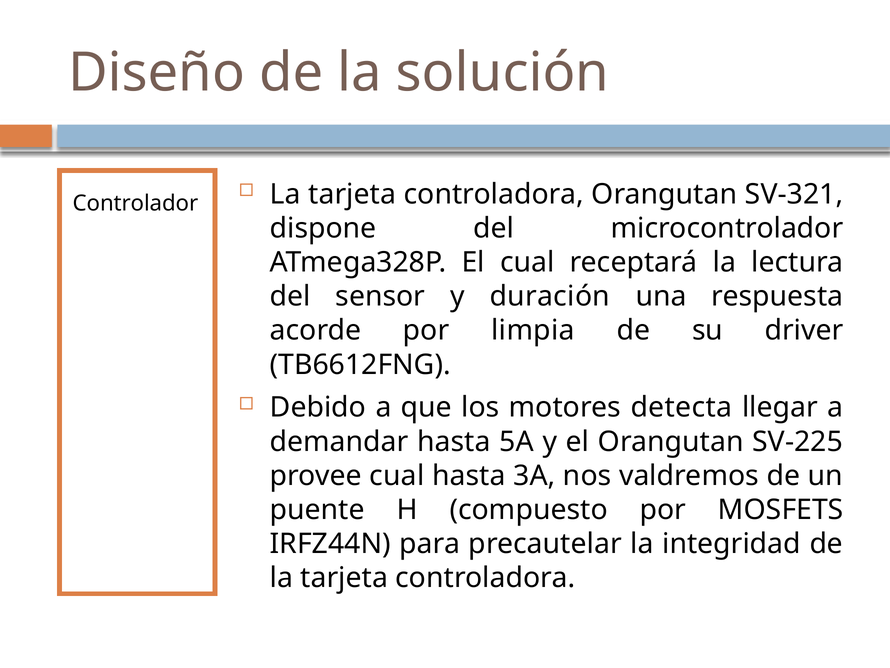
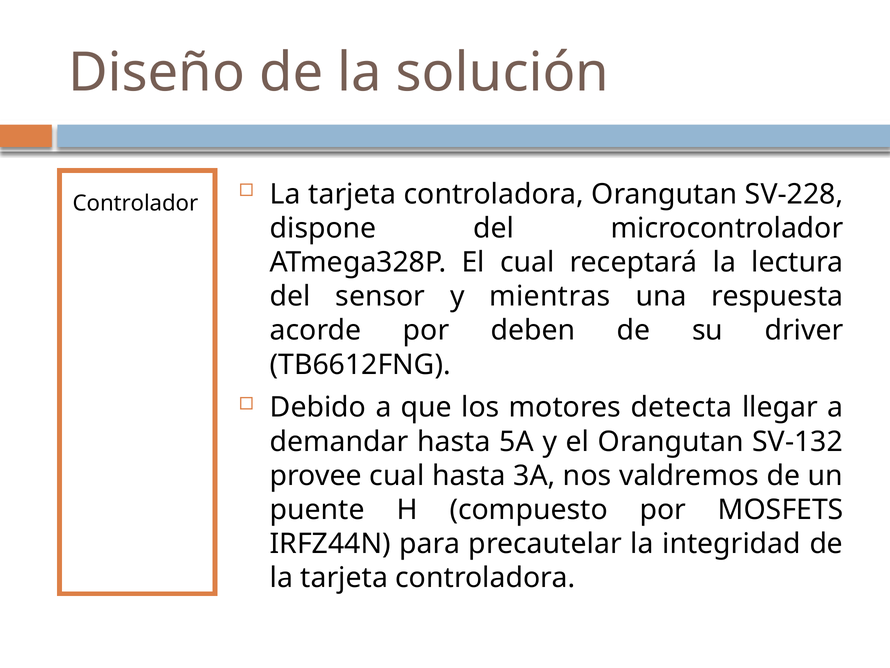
SV-321: SV-321 -> SV-228 (794, 194)
duración: duración -> mientras (550, 296)
limpia: limpia -> deben (533, 330)
SV-225: SV-225 -> SV-132 (798, 441)
